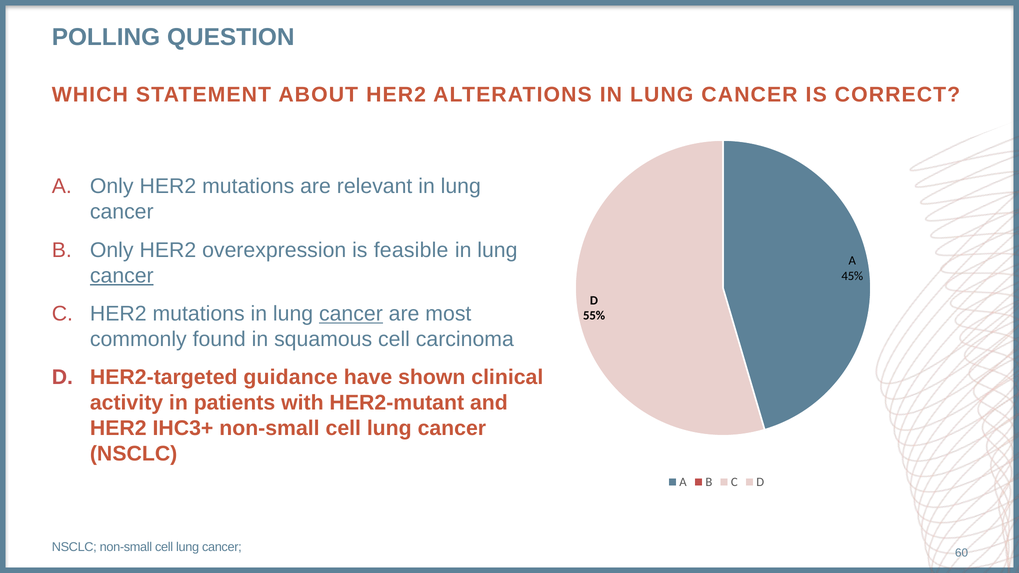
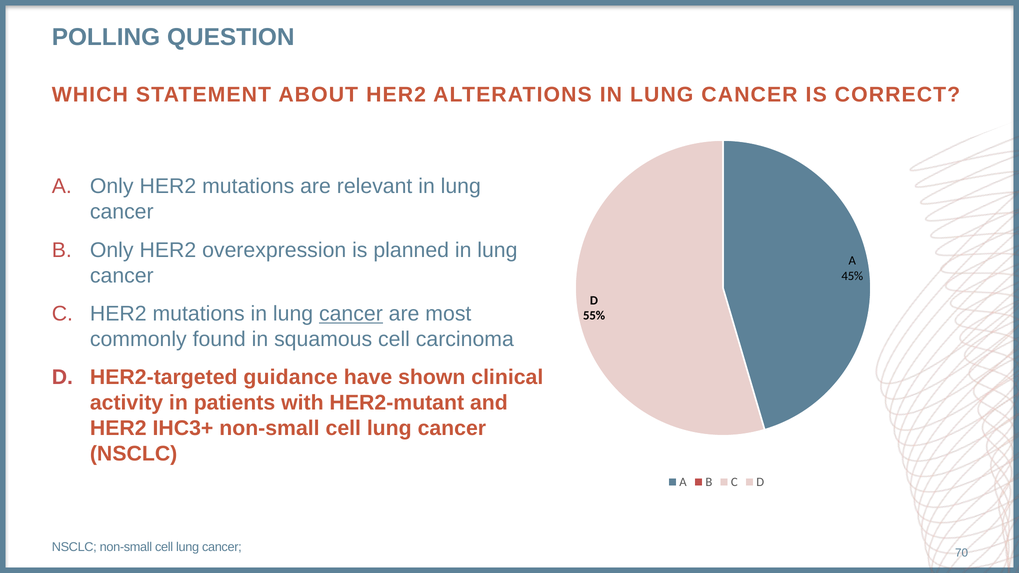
feasible: feasible -> planned (411, 250)
cancer underline: present -> none (122, 276)
60: 60 -> 70 (962, 553)
